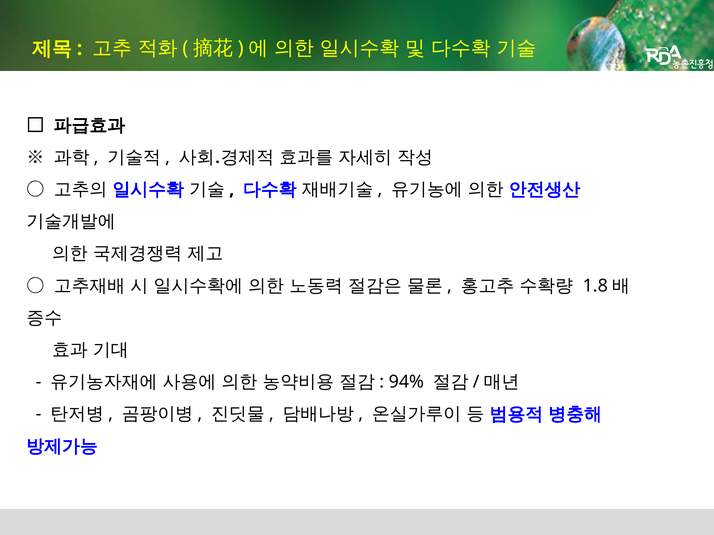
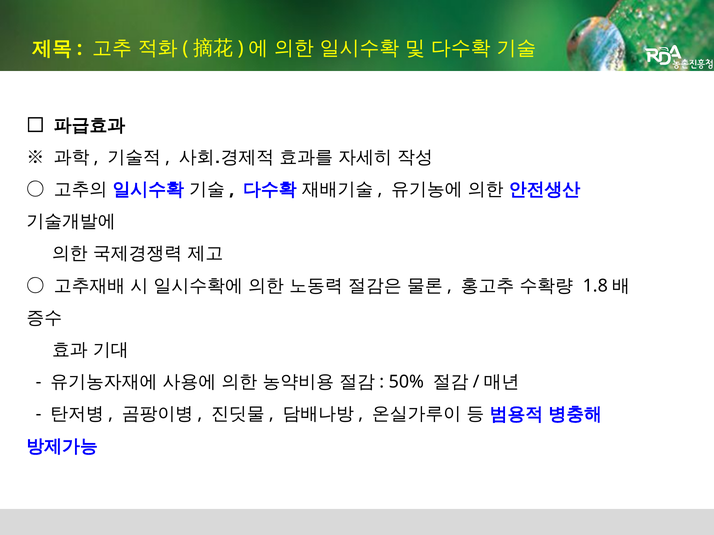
94%: 94% -> 50% (406, 382)
